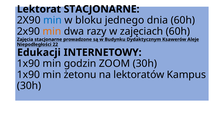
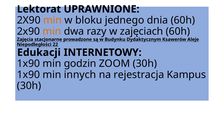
Lektorat STACJONARNE: STACJONARNE -> UPRAWNIONE (102, 9)
min colour: blue -> orange (53, 20)
żetonu: żetonu -> innych (80, 75)
lektoratów: lektoratów -> rejestracja (139, 75)
